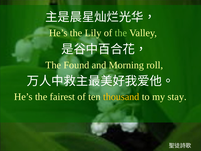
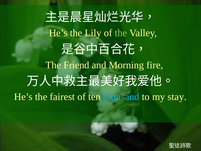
Found: Found -> Friend (76, 65)
roll: roll -> fire (155, 65)
thousand colour: yellow -> light blue (121, 97)
